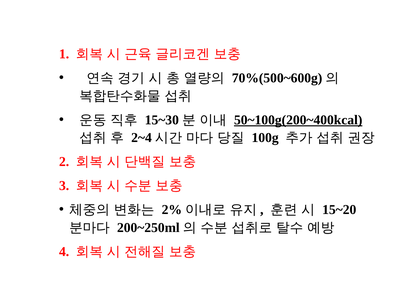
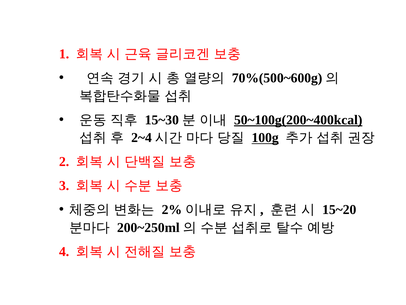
100g underline: none -> present (265, 138)
